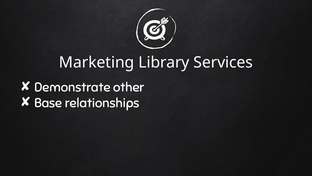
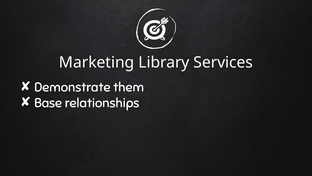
other: other -> them (129, 87)
